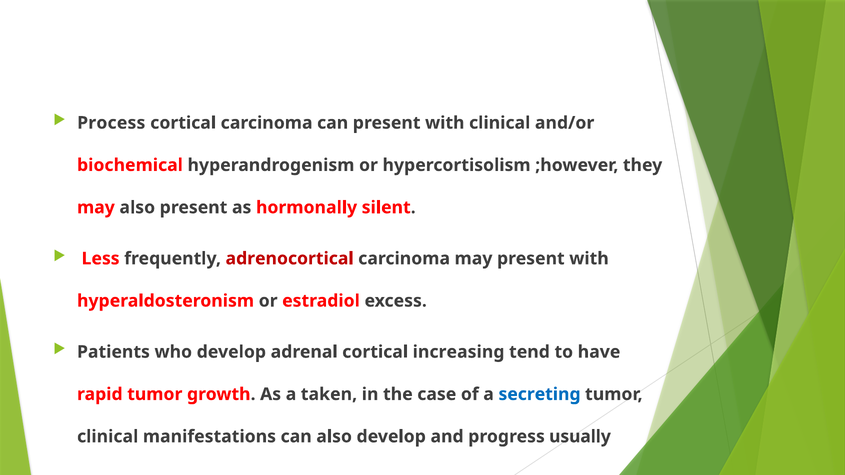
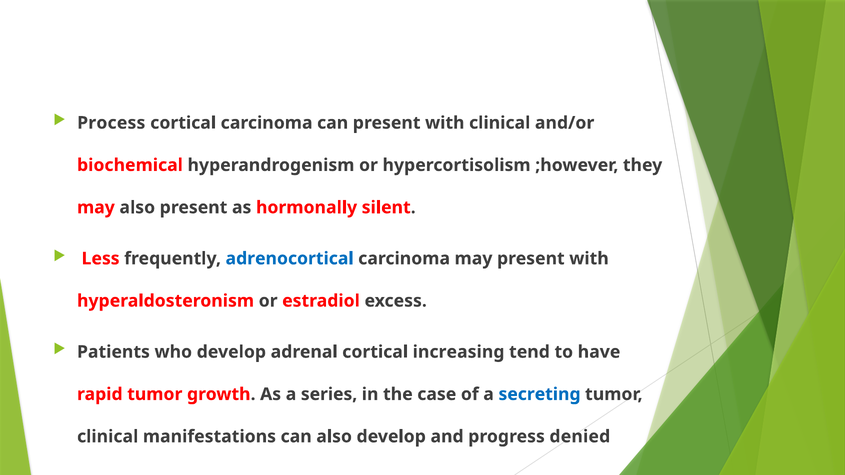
adrenocortical colour: red -> blue (290, 259)
taken: taken -> series (329, 394)
usually: usually -> denied (580, 437)
